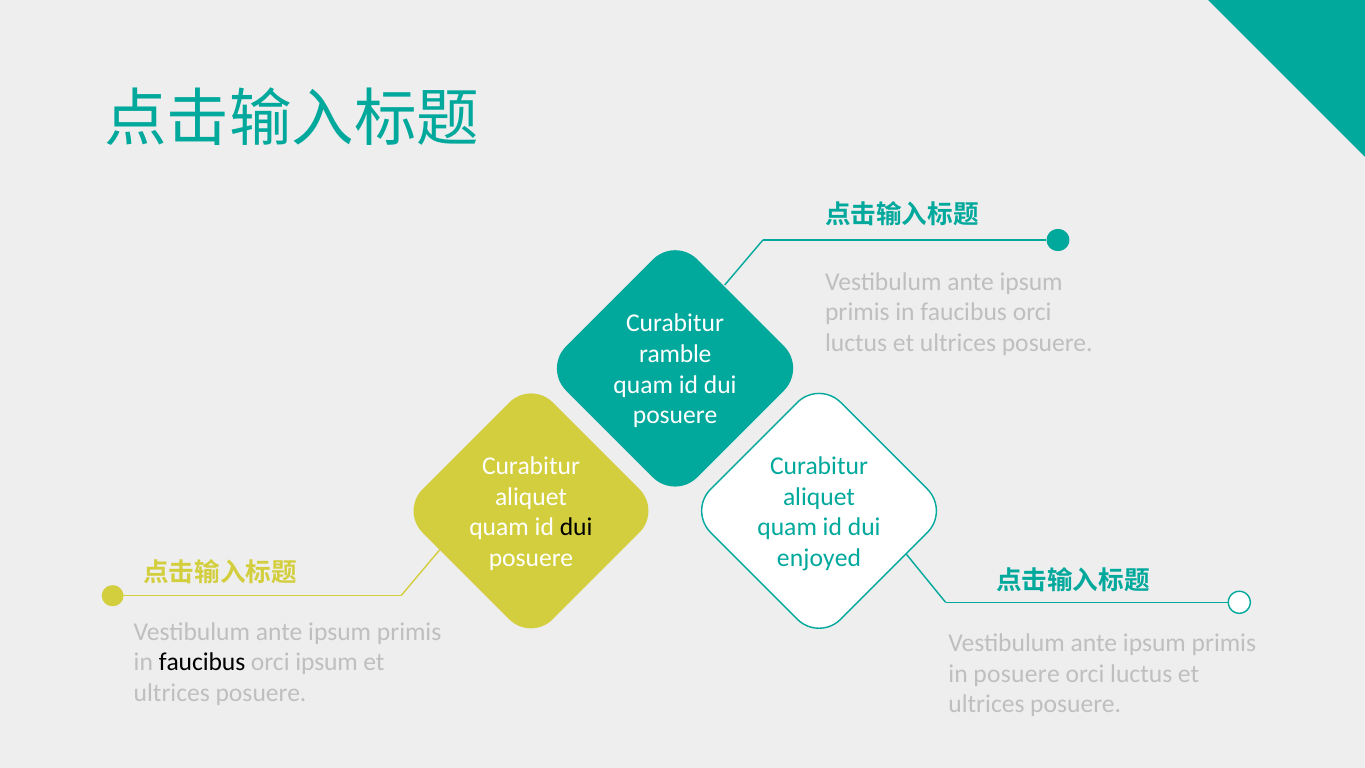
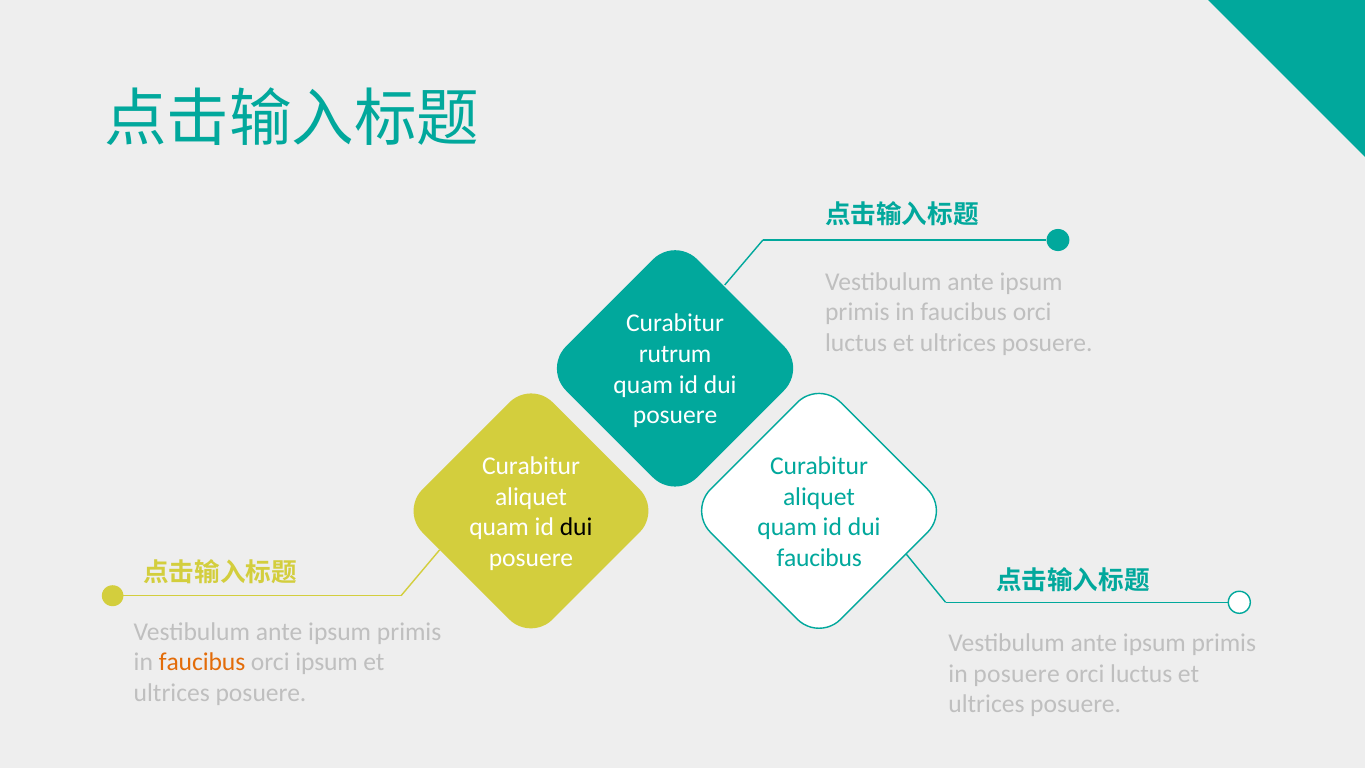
ramble: ramble -> rutrum (675, 354)
enjoyed: enjoyed -> faucibus (819, 558)
faucibus colour: black -> orange (202, 662)
